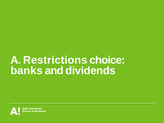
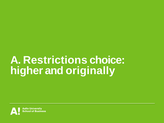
banks: banks -> higher (27, 71)
dividends: dividends -> originally (90, 71)
